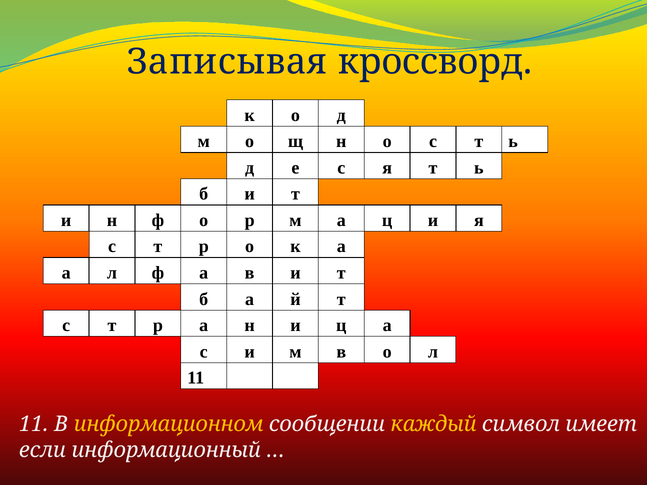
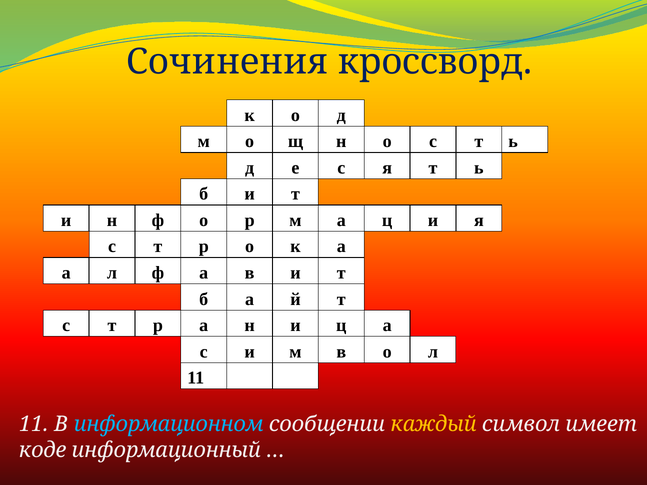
Записывая: Записывая -> Сочинения (227, 62)
информационном colour: yellow -> light blue (169, 424)
если: если -> коде (43, 450)
